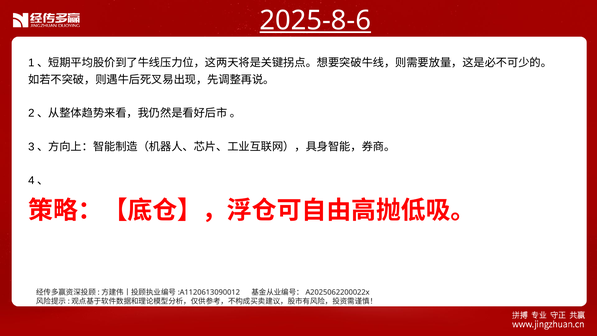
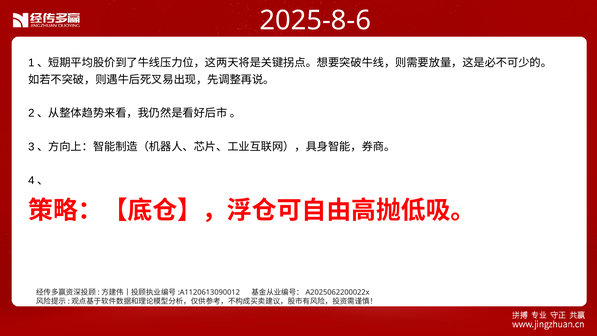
2025-8-6 underline: present -> none (315, 21)
